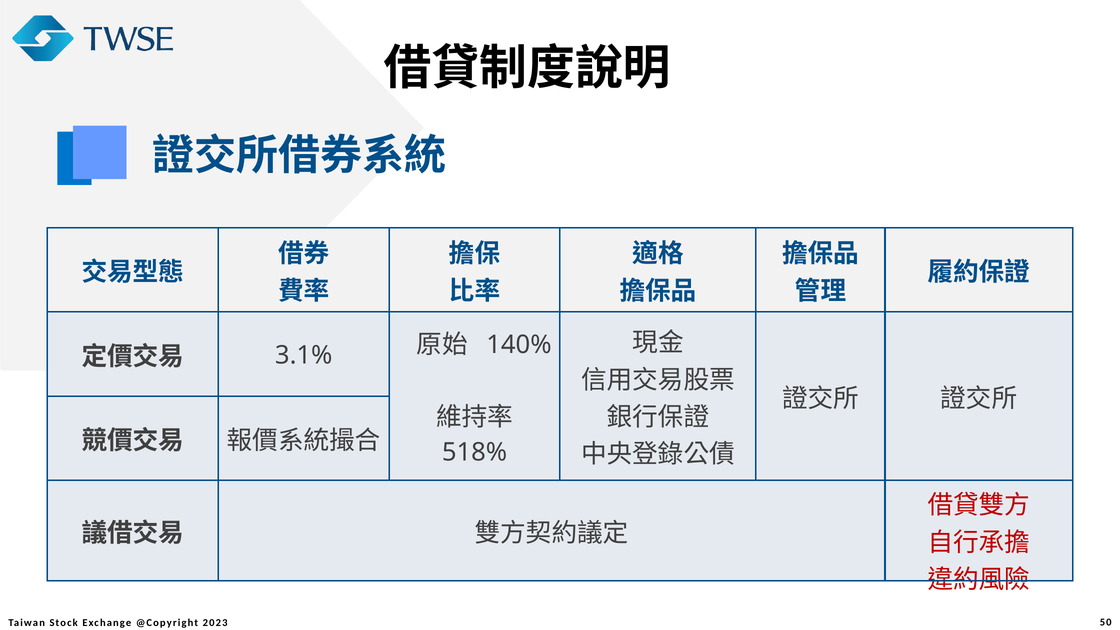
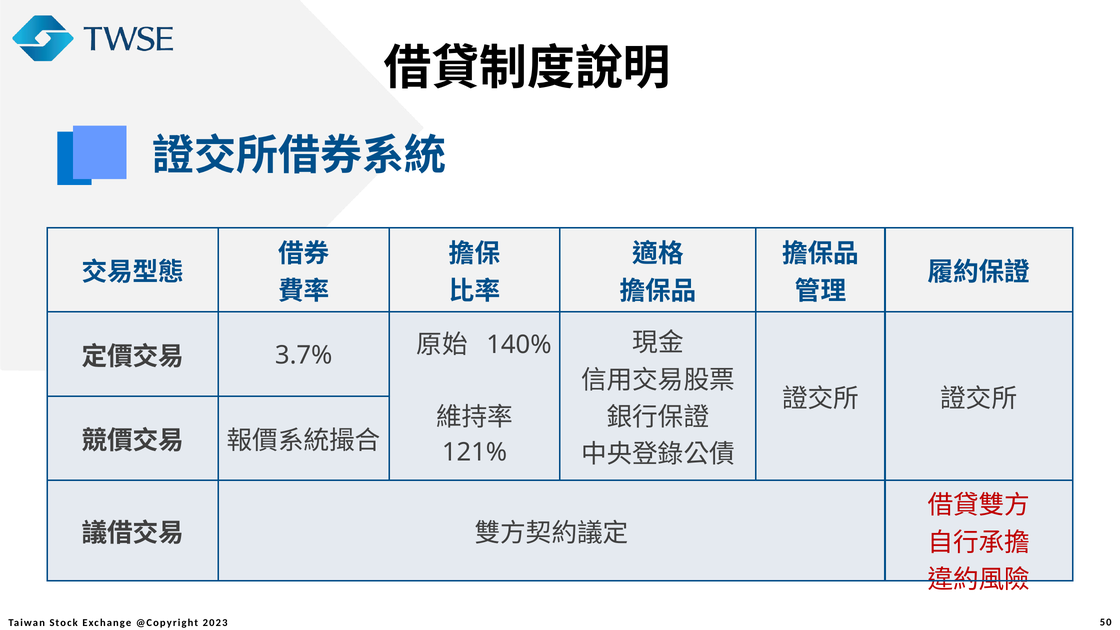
3.1%: 3.1% -> 3.7% (304, 355)
518%: 518% -> 121% (475, 452)
